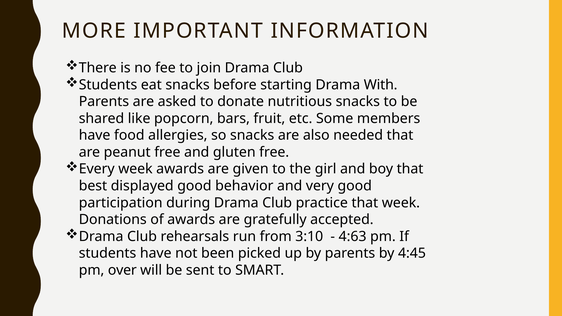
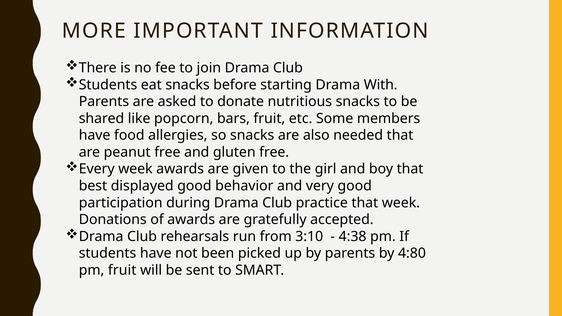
4:63: 4:63 -> 4:38 (353, 237)
4:45: 4:45 -> 4:80 (412, 253)
pm over: over -> fruit (122, 270)
